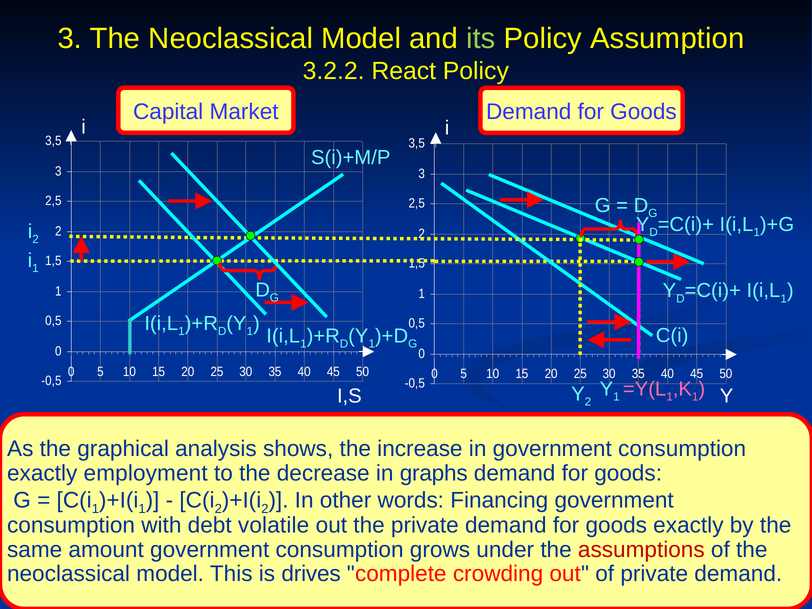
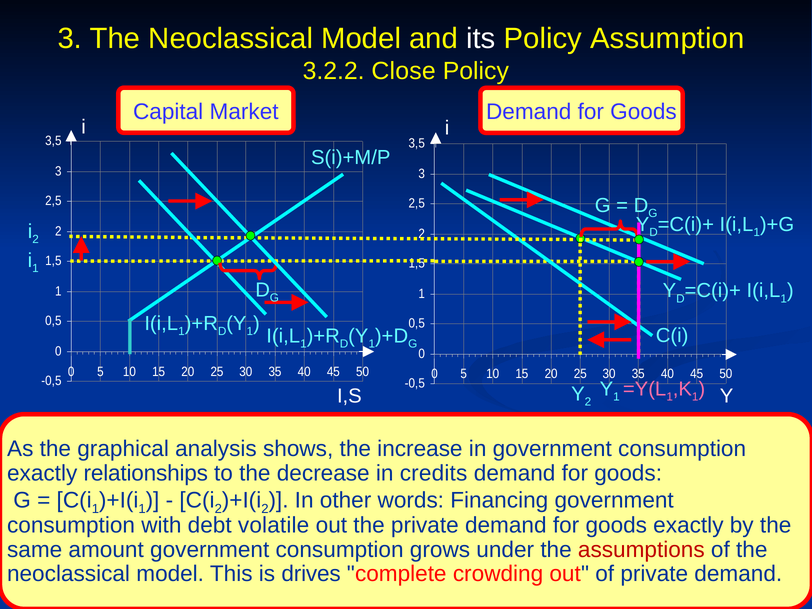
its colour: light green -> white (481, 39)
React: React -> Close (404, 71)
employment: employment -> relationships (146, 473)
graphs: graphs -> credits (434, 473)
